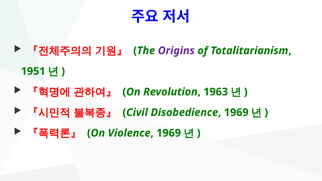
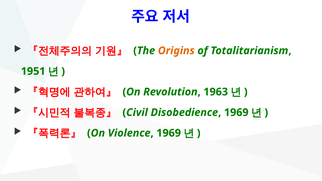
Origins colour: purple -> orange (176, 51)
